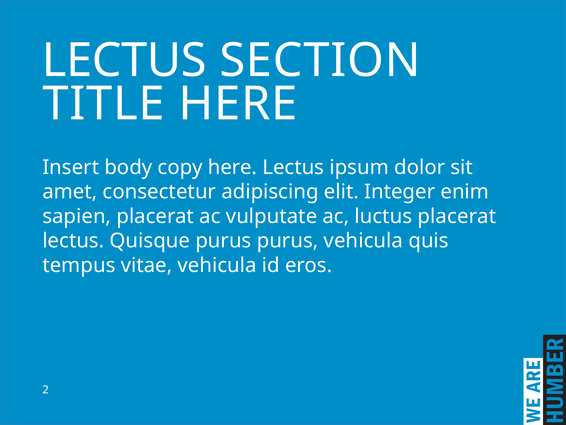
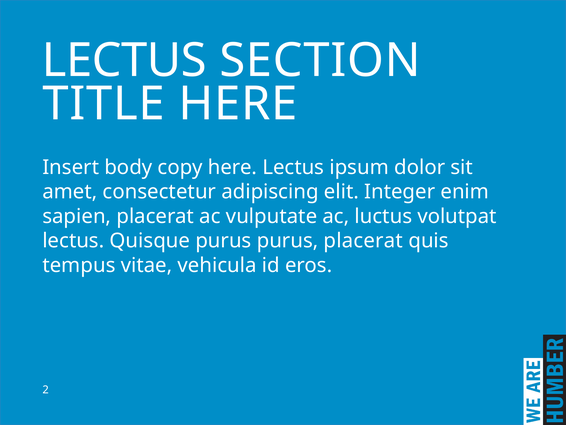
luctus placerat: placerat -> volutpat (457, 216)
purus vehicula: vehicula -> placerat (363, 241)
